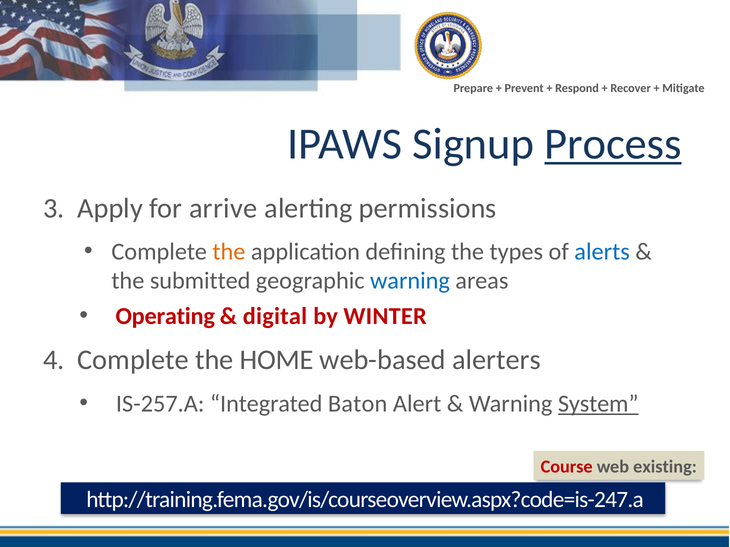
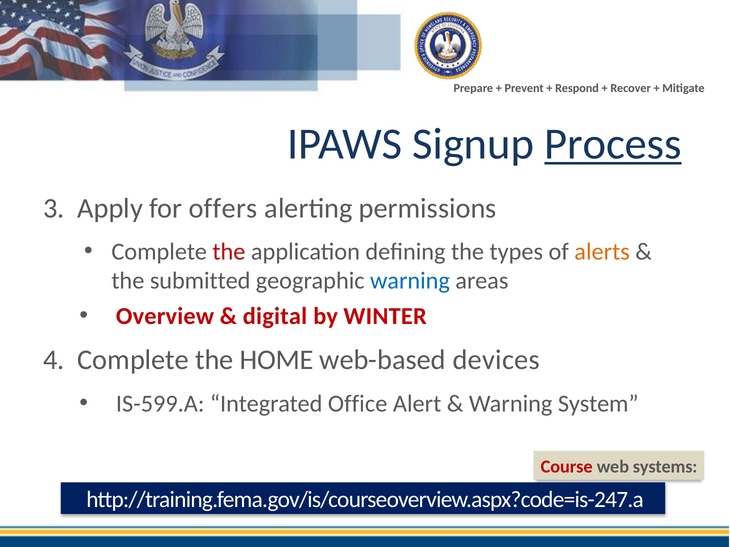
arrive: arrive -> offers (223, 208)
the colour: orange -> red (229, 252)
alerts colour: blue -> orange (602, 252)
Operating: Operating -> Overview (165, 316)
alerters: alerters -> devices (496, 360)
IS-257.A: IS-257.A -> IS-599.A (160, 404)
Baton: Baton -> Office (358, 404)
System underline: present -> none (598, 404)
existing: existing -> systems (665, 467)
